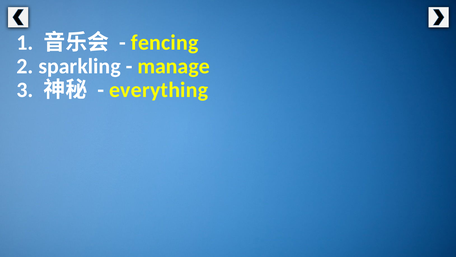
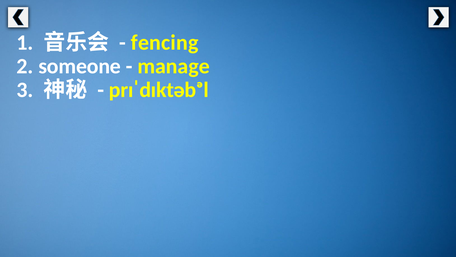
sparkling: sparkling -> someone (80, 66)
everything: everything -> prɪˈdɪktəbᵊl (159, 90)
